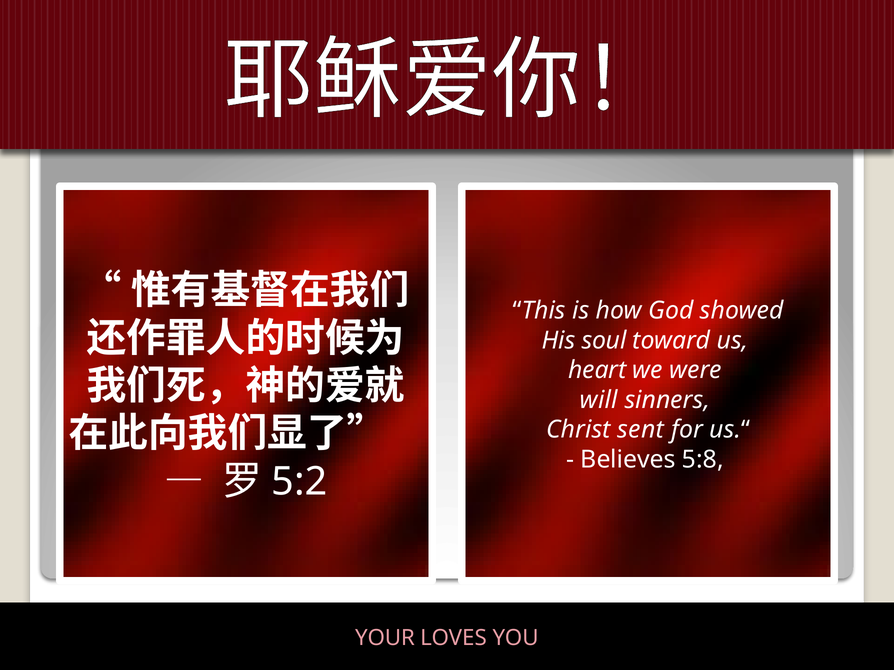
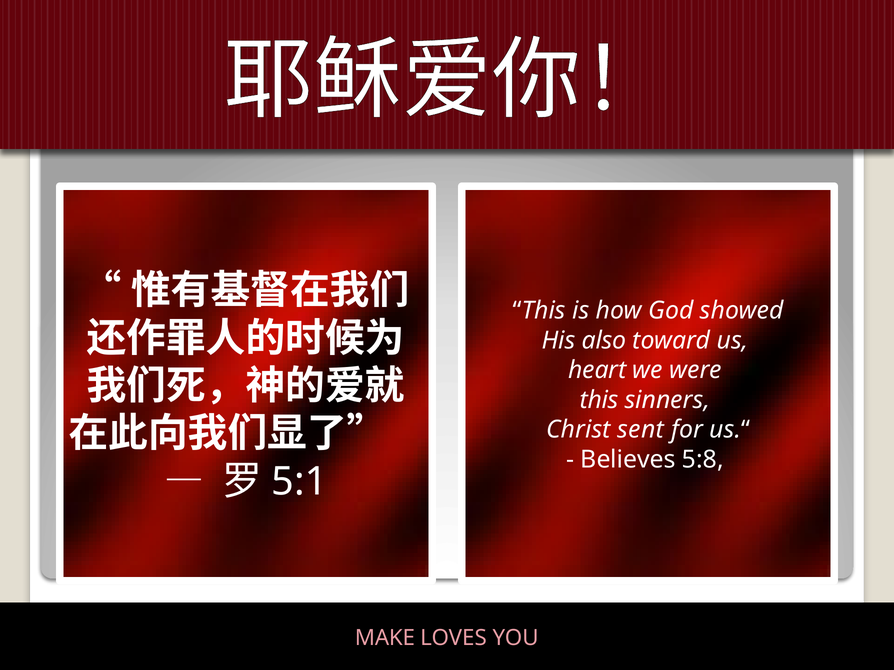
soul: soul -> also (604, 341)
will: will -> this (599, 400)
5:2: 5:2 -> 5:1 (299, 482)
YOUR: YOUR -> MAKE (385, 639)
